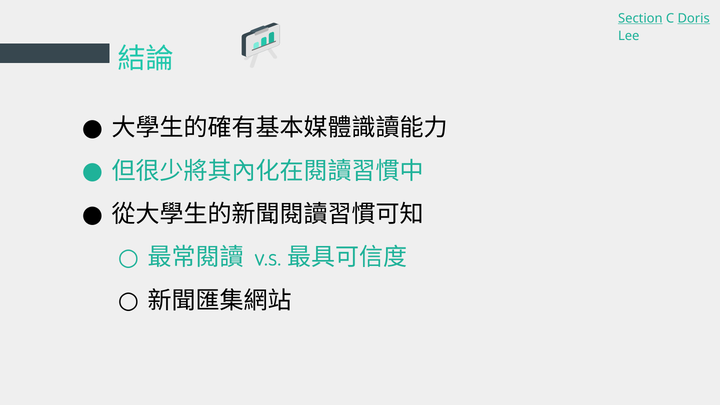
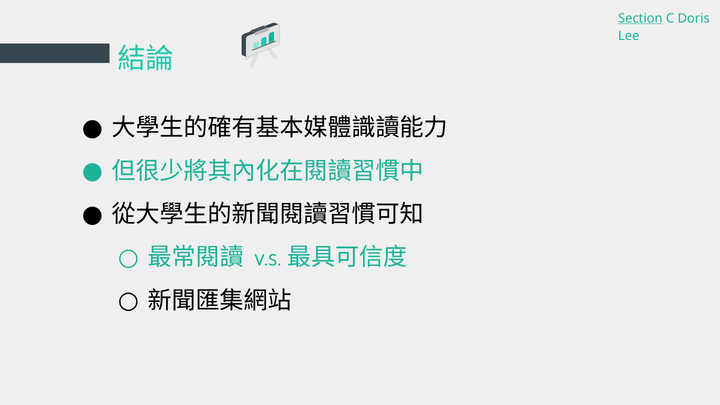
Doris underline: present -> none (694, 18)
